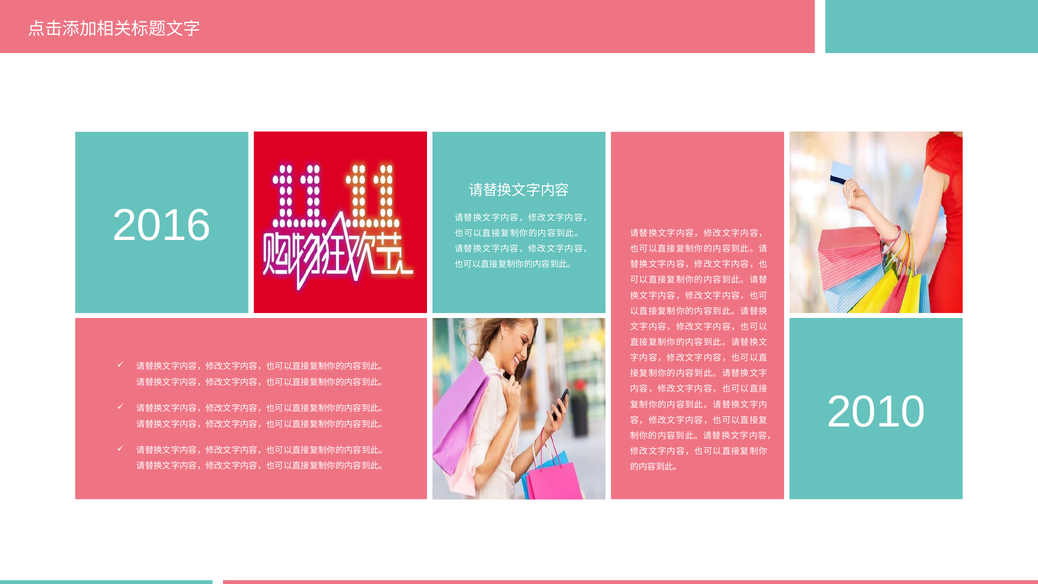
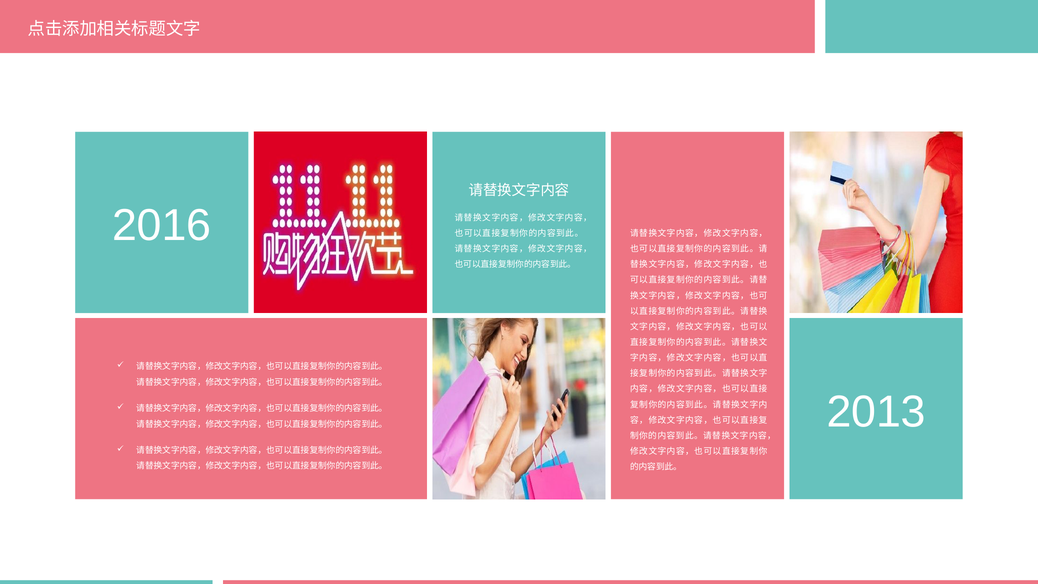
2010: 2010 -> 2013 (876, 412)
